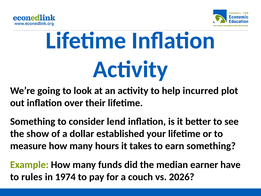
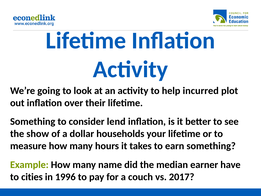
established: established -> households (120, 134)
funds: funds -> name (110, 165)
rules: rules -> cities (32, 177)
1974: 1974 -> 1996 (65, 177)
2026: 2026 -> 2017 (182, 177)
